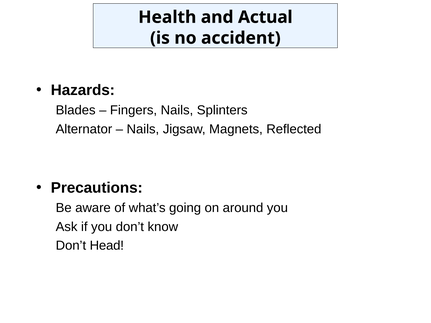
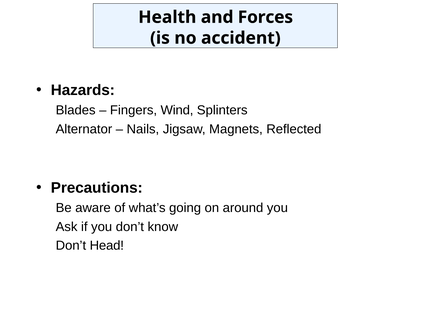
Actual: Actual -> Forces (265, 17)
Fingers Nails: Nails -> Wind (177, 110)
